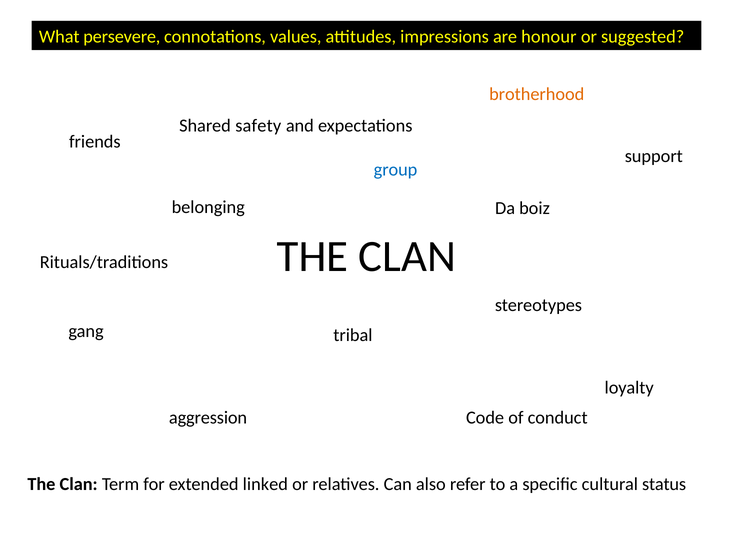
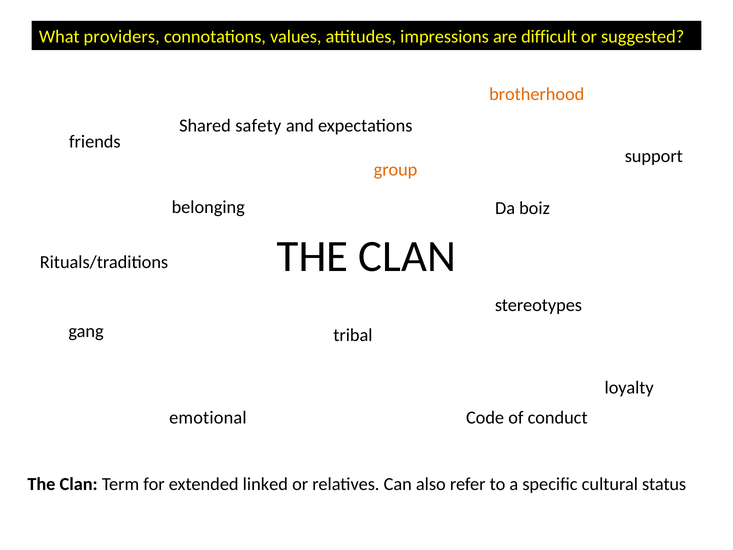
persevere: persevere -> providers (122, 37)
honour: honour -> difficult (549, 37)
group colour: blue -> orange (396, 170)
aggression: aggression -> emotional (208, 418)
